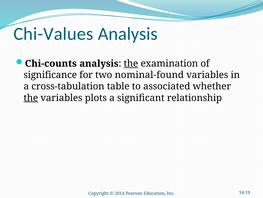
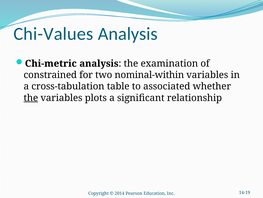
Chi-counts: Chi-counts -> Chi-metric (51, 63)
the underline: present -> none (131, 63)
significance: significance -> constrained (50, 75)
nominal-found: nominal-found -> nominal-within (149, 75)
